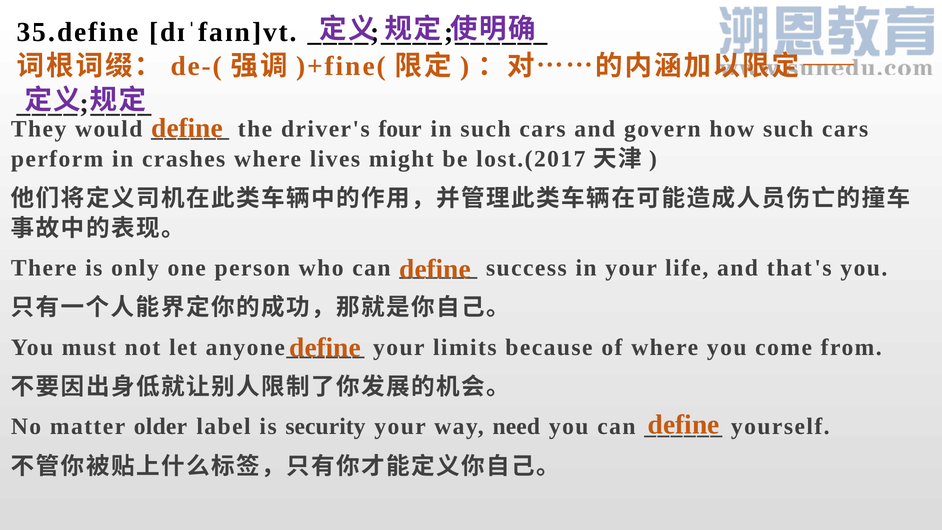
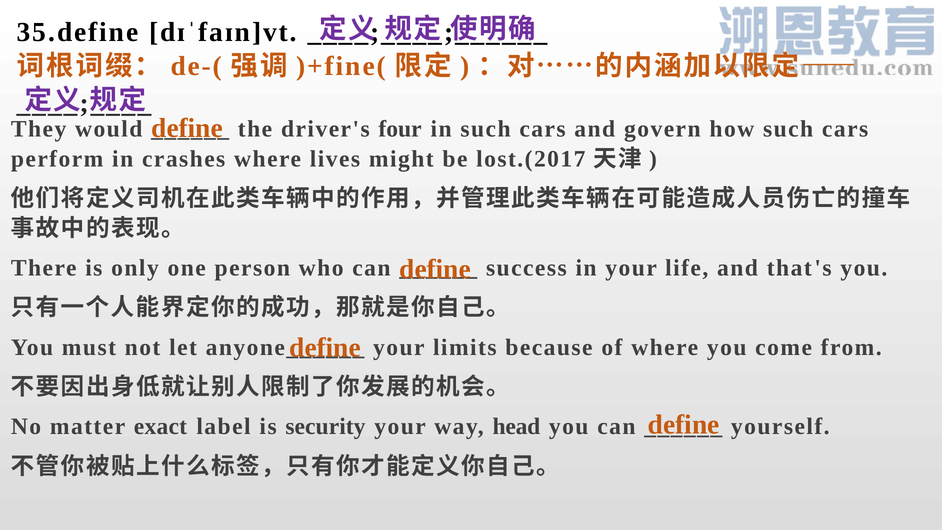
older: older -> exact (160, 427)
need: need -> head (516, 427)
